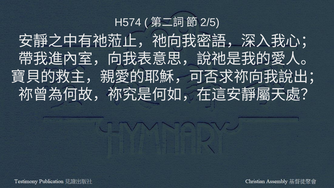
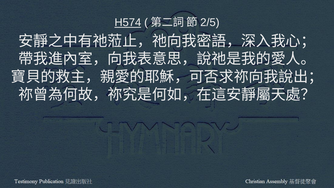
H574 underline: none -> present (128, 23)
